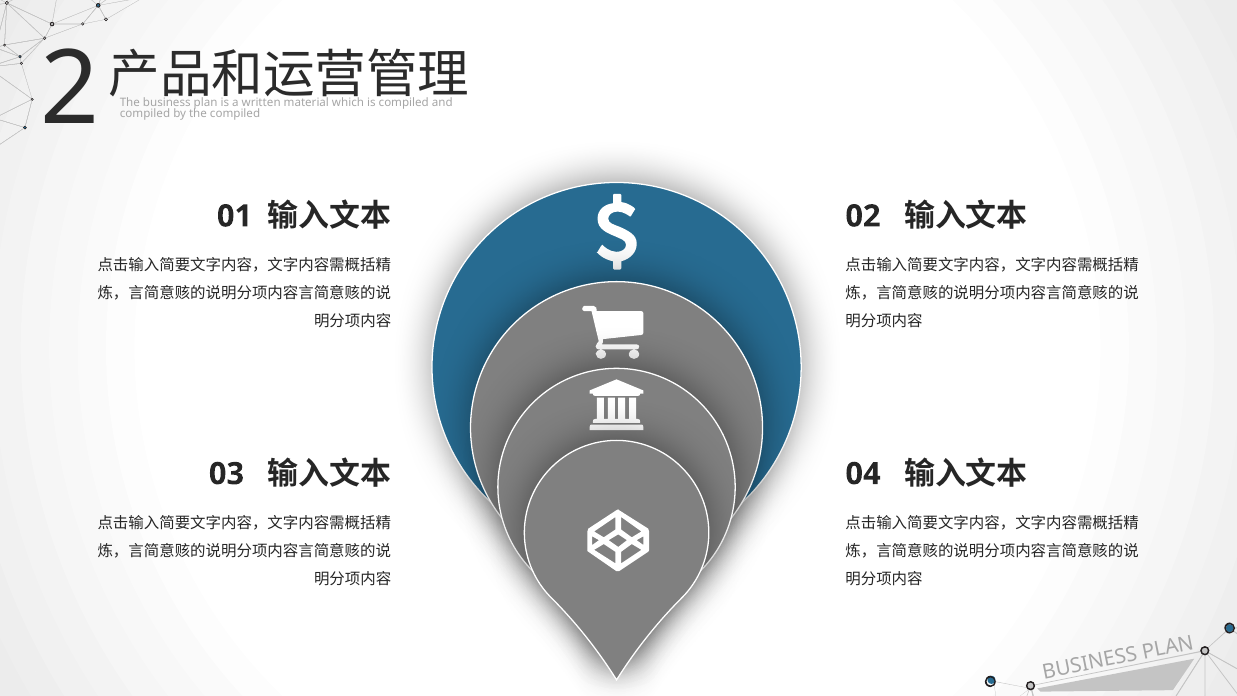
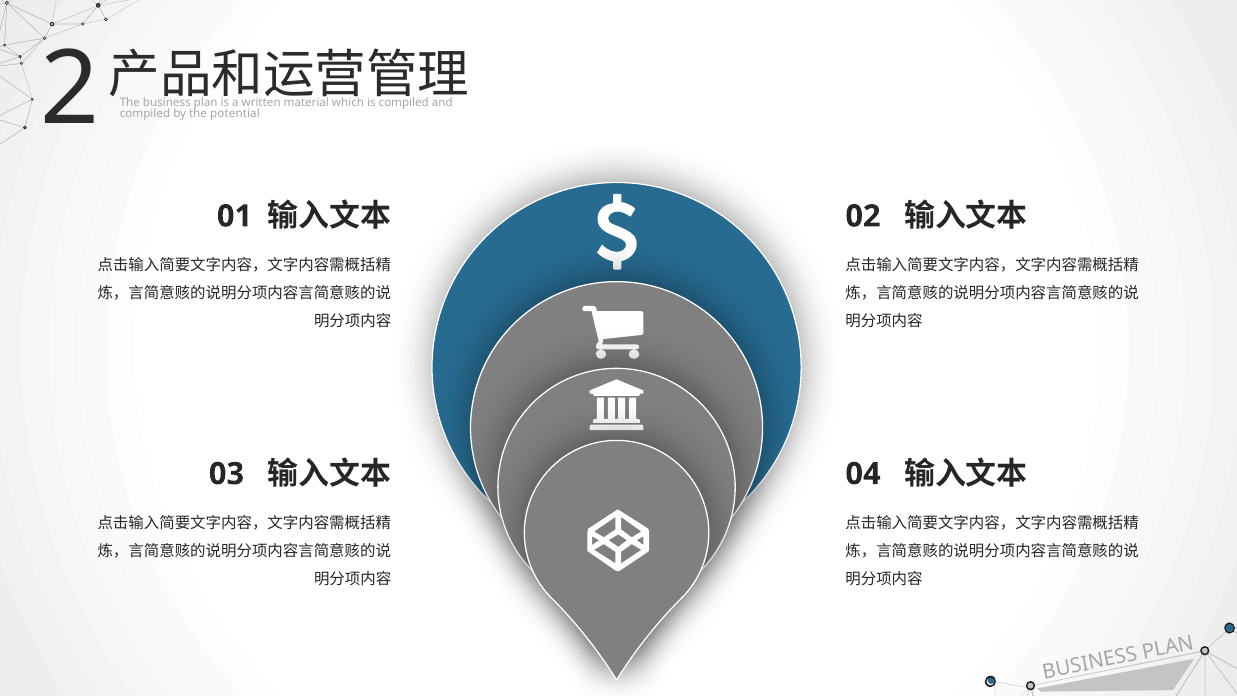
the compiled: compiled -> potential (235, 114)
